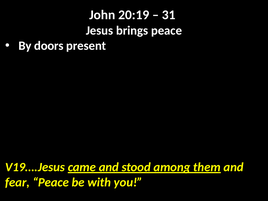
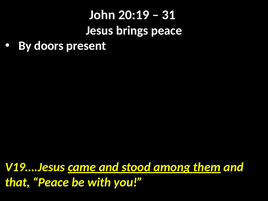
fear: fear -> that (18, 182)
